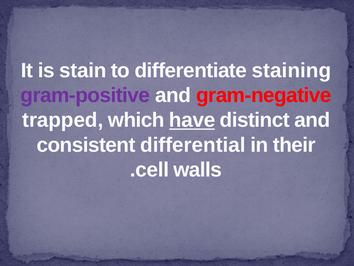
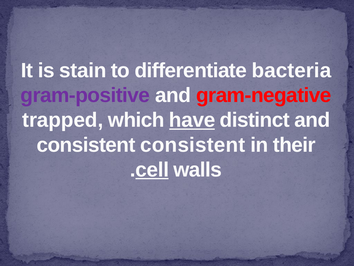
staining: staining -> bacteria (291, 70)
consistent differential: differential -> consistent (193, 145)
cell underline: none -> present (152, 169)
